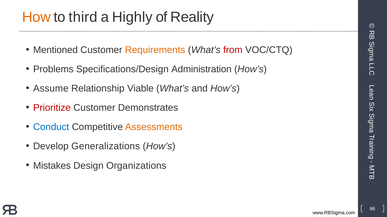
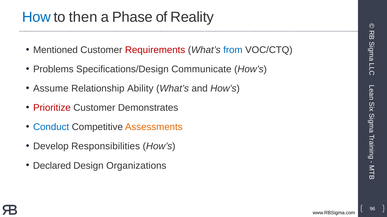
How colour: orange -> blue (36, 17)
third: third -> then (83, 17)
Highly: Highly -> Phase (132, 17)
Requirements colour: orange -> red (155, 50)
from colour: red -> blue (233, 50)
Administration: Administration -> Communicate (201, 69)
Viable: Viable -> Ability (140, 89)
Generalizations: Generalizations -> Responsibilities (106, 147)
Mistakes: Mistakes -> Declared (52, 166)
